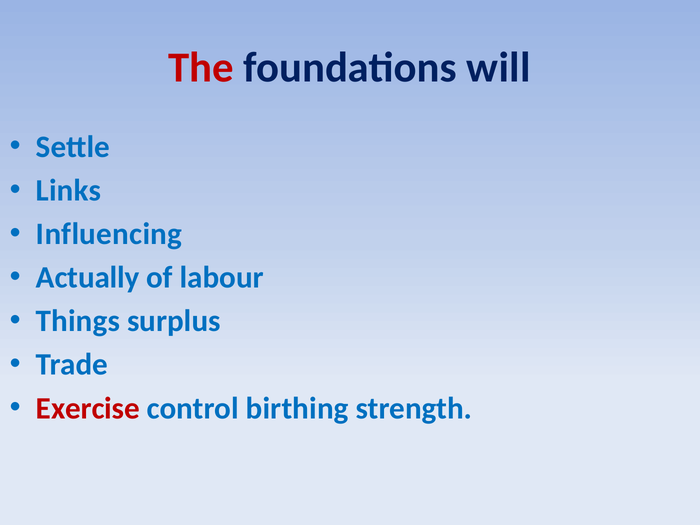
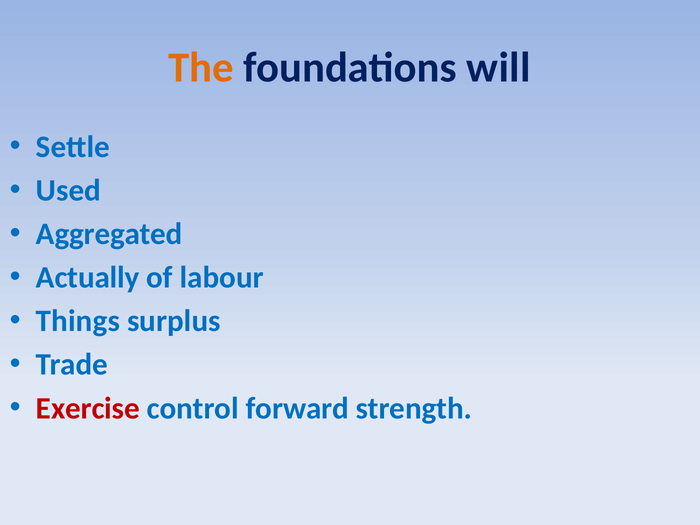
The colour: red -> orange (201, 68)
Links: Links -> Used (69, 190)
Influencing: Influencing -> Aggregated (109, 234)
birthing: birthing -> forward (297, 408)
